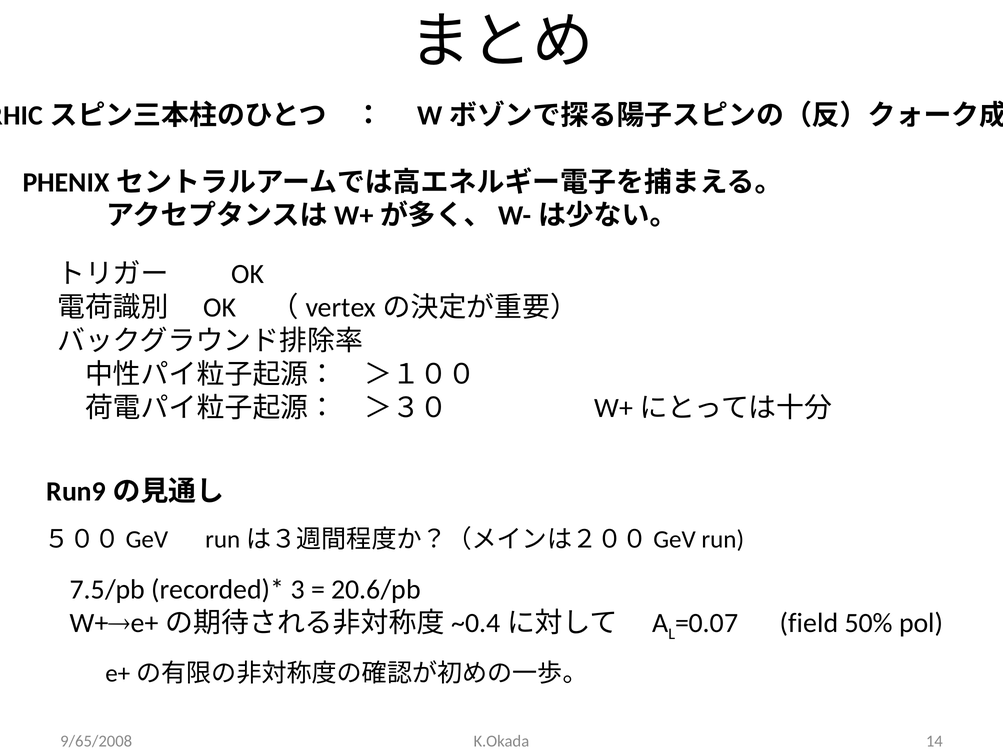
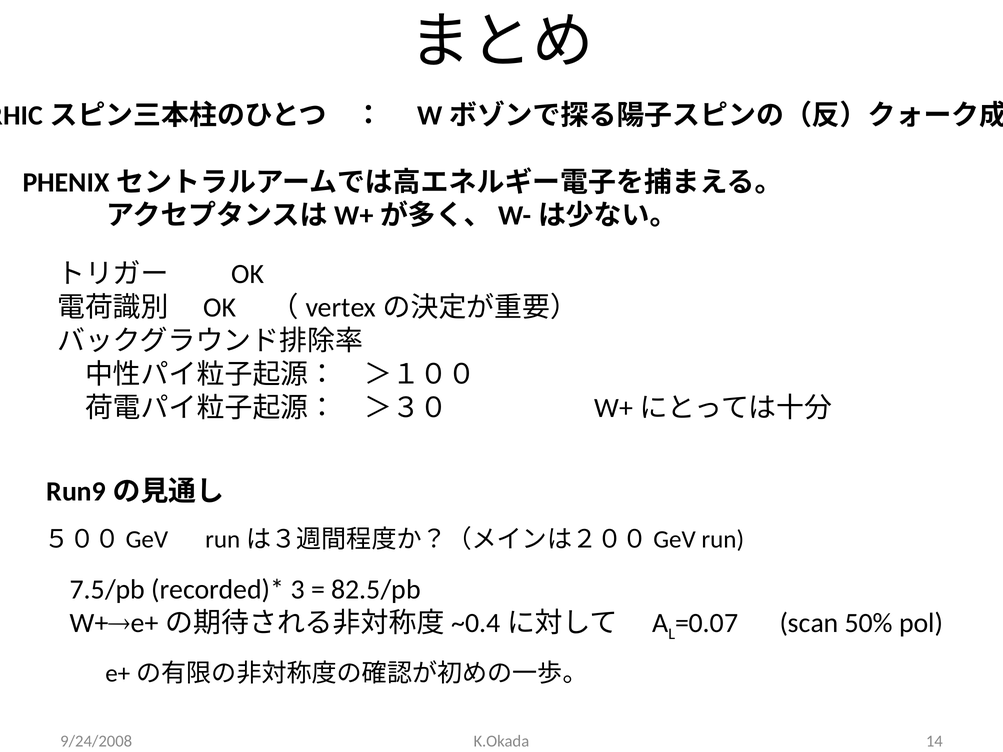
20.6/pb: 20.6/pb -> 82.5/pb (376, 590)
field: field -> scan (809, 623)
9/65/2008: 9/65/2008 -> 9/24/2008 (96, 742)
